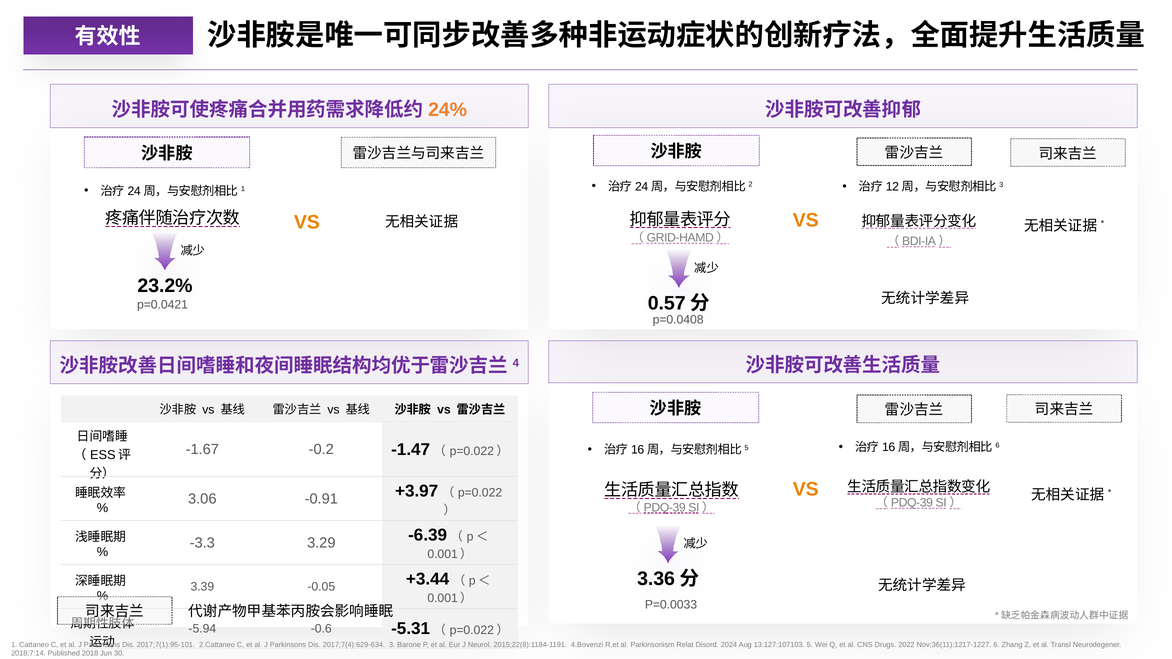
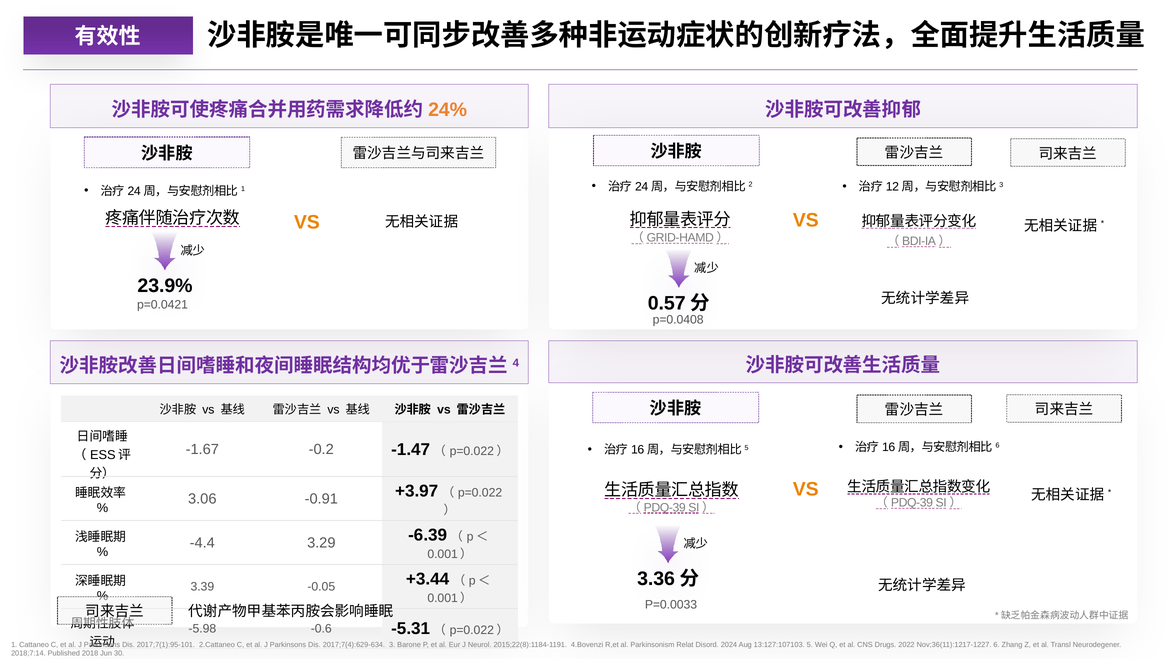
23.2%: 23.2% -> 23.9% (165, 286)
-3.3: -3.3 -> -4.4 (202, 543)
-5.94: -5.94 -> -5.98 (202, 629)
